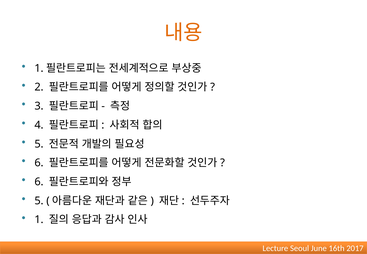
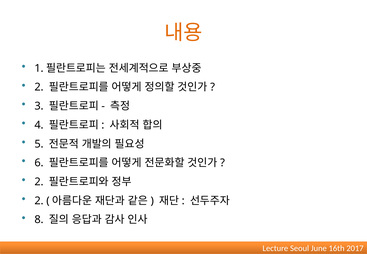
6: 6 -> 2 (39, 182)
5: 5 -> 2 (39, 201)
1: 1 -> 8 (39, 220)
